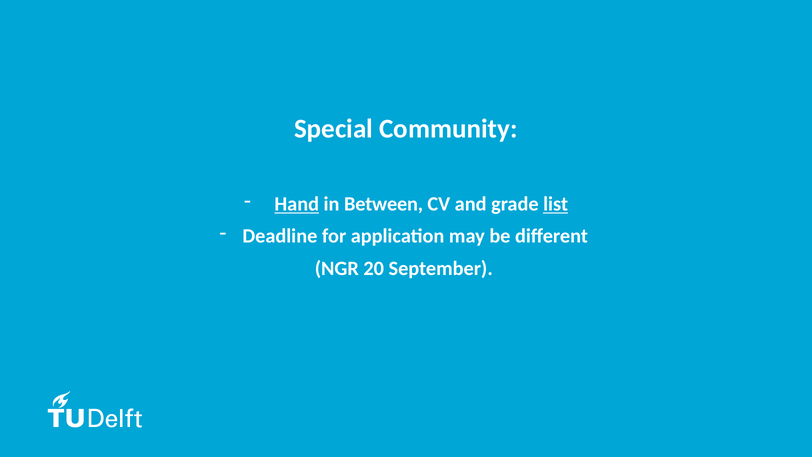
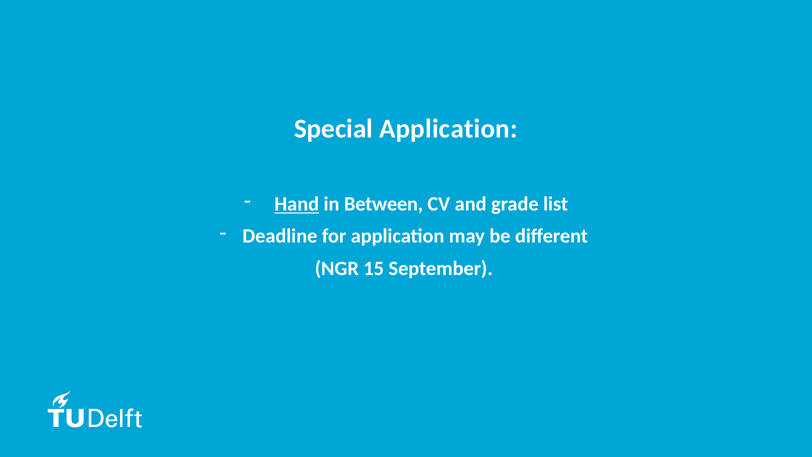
Special Community: Community -> Application (448, 129)
list underline: present -> none (556, 204)
20: 20 -> 15 (374, 268)
